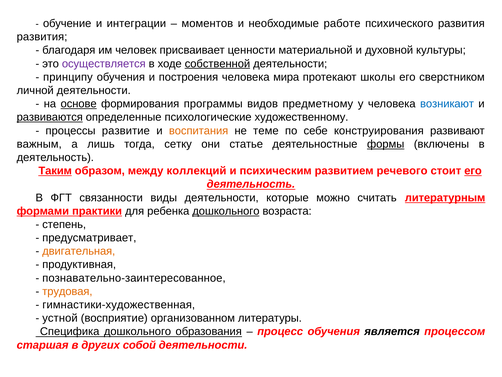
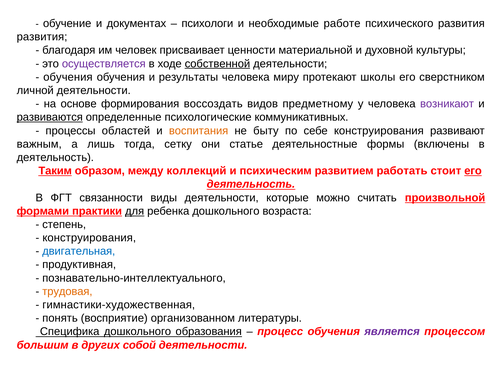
интеграции: интеграции -> документах (136, 23)
моментов: моментов -> психологи (207, 23)
принципу: принципу -> обучения (68, 77)
построения: построения -> результаты (188, 77)
мира: мира -> миру (286, 77)
основе underline: present -> none (79, 104)
программы: программы -> воссоздать (213, 104)
возникают colour: blue -> purple (447, 104)
художественному: художественному -> коммуникативных (302, 117)
развитие: развитие -> областей (126, 130)
теме: теме -> быту (266, 130)
формы underline: present -> none (386, 144)
речевого: речевого -> работать (402, 171)
литературным: литературным -> произвольной (445, 197)
для underline: none -> present (135, 211)
дошкольного underline: present -> none (226, 211)
предусматривает: предусматривает -> конструирования (89, 238)
двигательная colour: orange -> blue (79, 251)
познавательно-заинтересованное: познавательно-заинтересованное -> познавательно-интеллектуального (134, 278)
устной: устной -> понять (60, 318)
является colour: black -> purple (392, 331)
старшая: старшая -> большим (43, 345)
